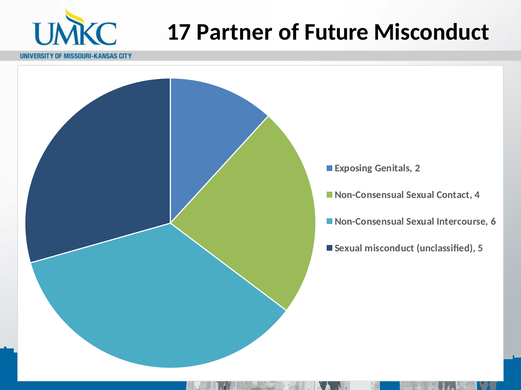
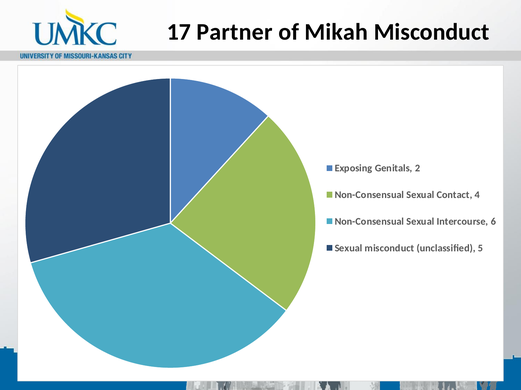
Future: Future -> Mikah (336, 32)
